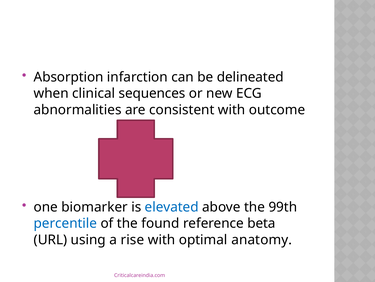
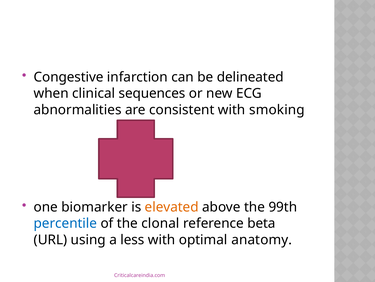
Absorption: Absorption -> Congestive (69, 77)
outcome: outcome -> smoking (277, 110)
elevated colour: blue -> orange (172, 207)
found: found -> clonal (160, 223)
rise: rise -> less (132, 239)
